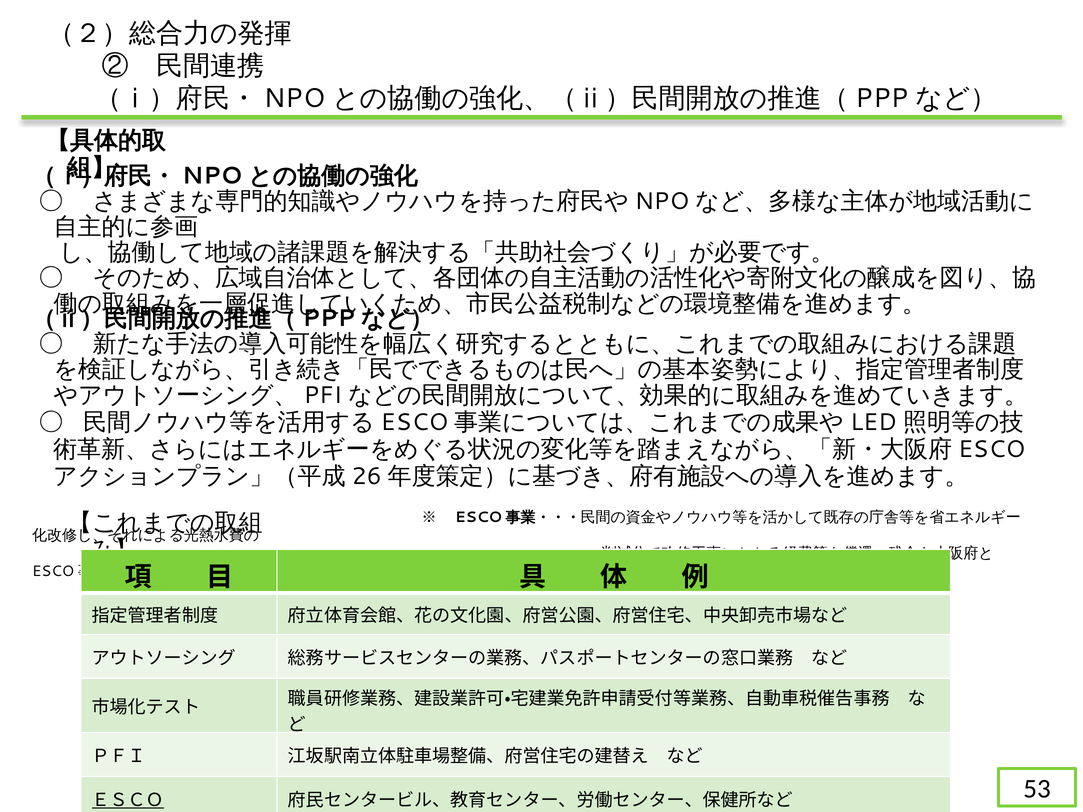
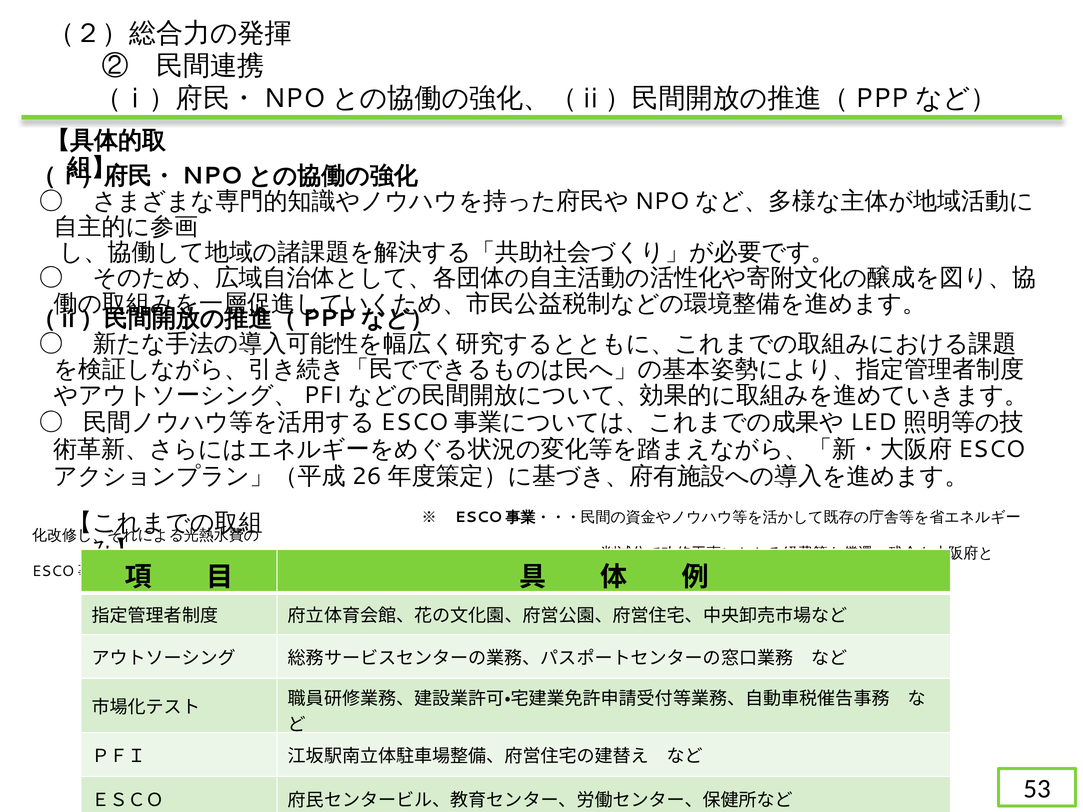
ＥＳＣＯ underline: present -> none (128, 801)
